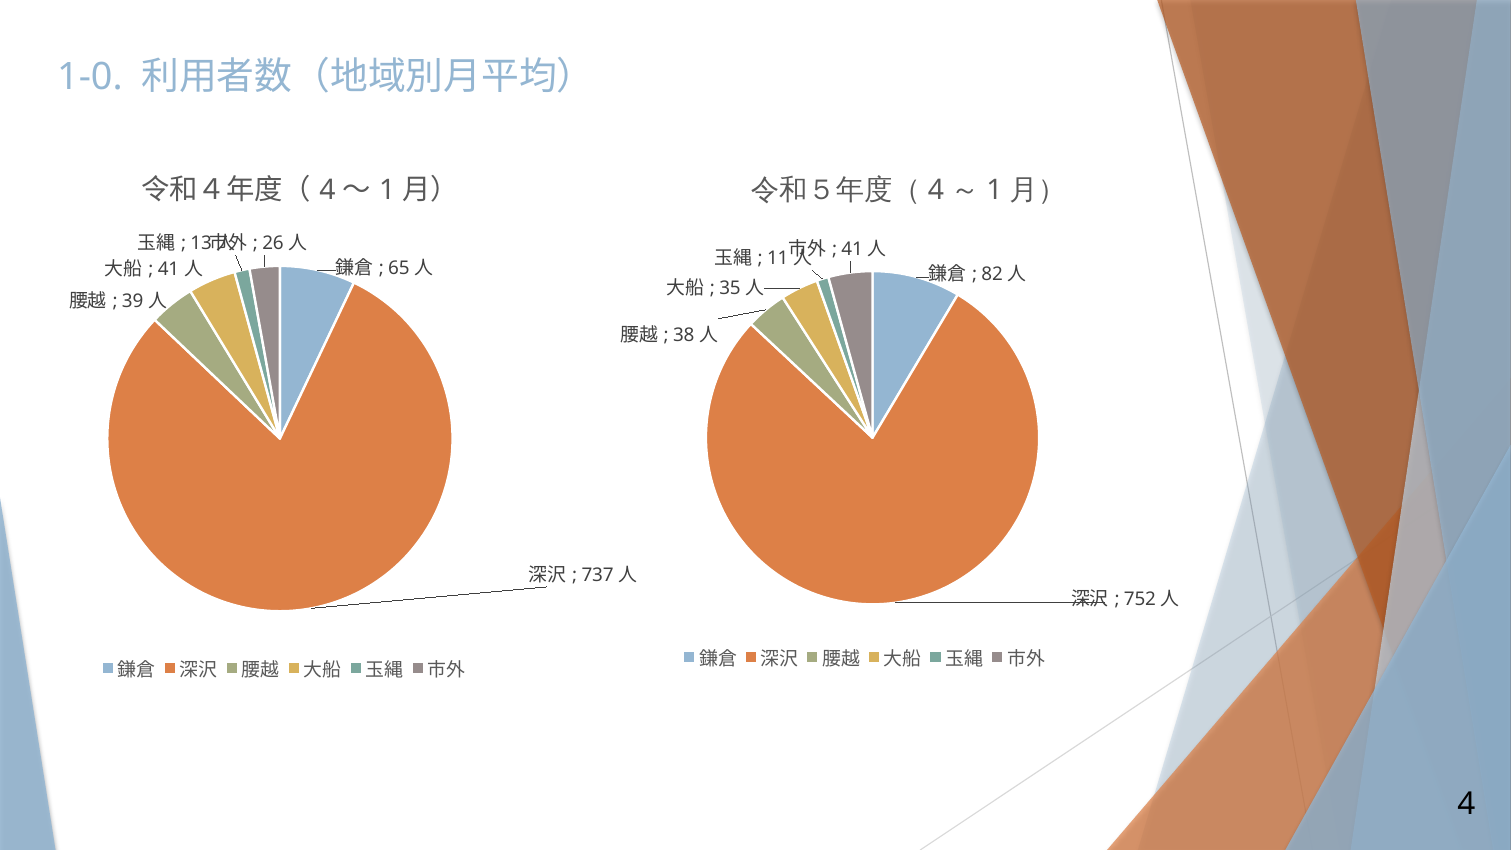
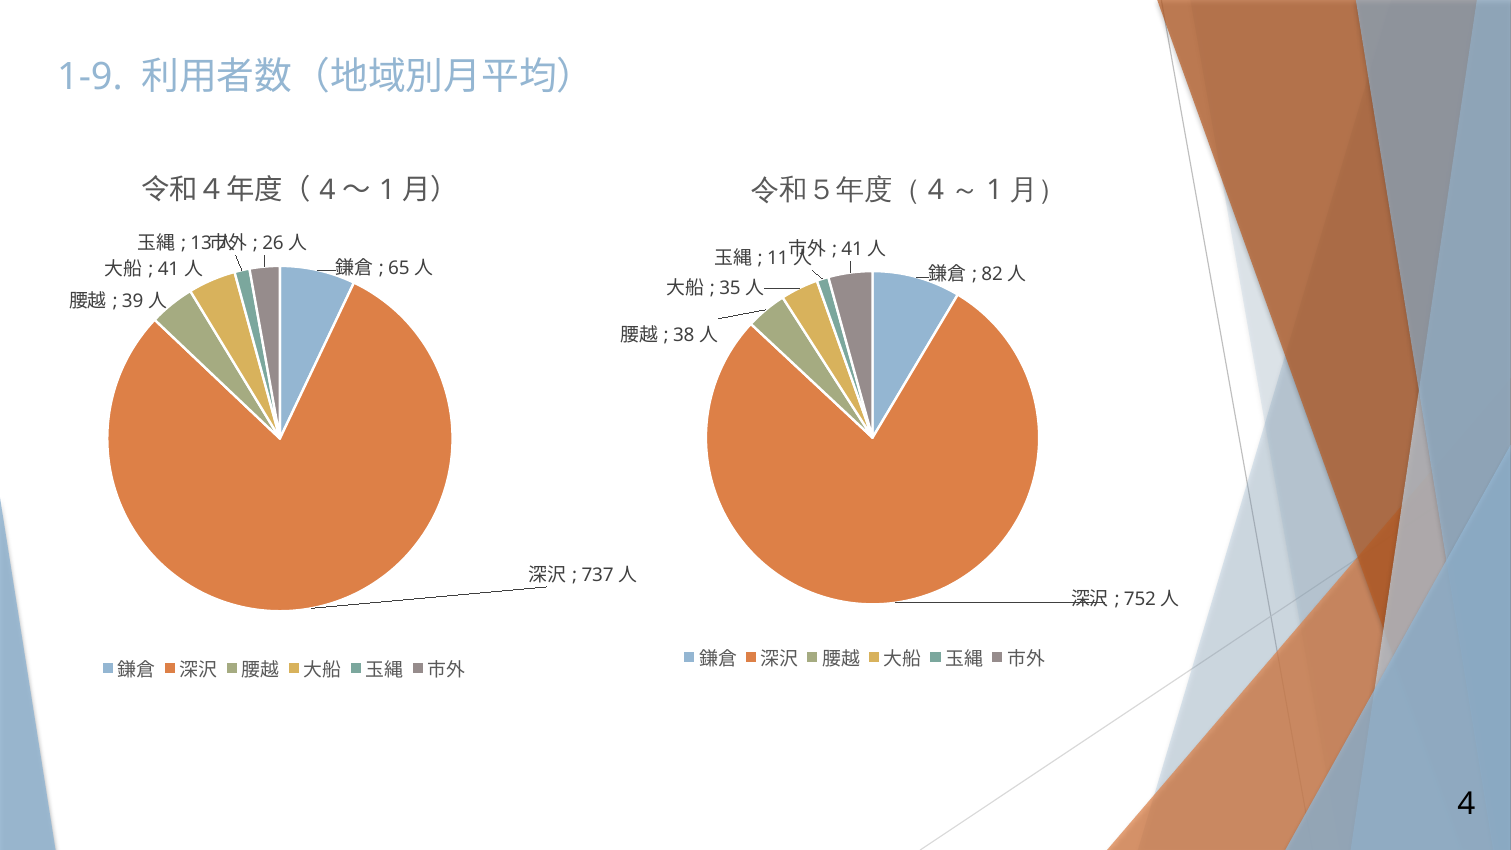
1-0: 1-0 -> 1-9 (90, 77)
